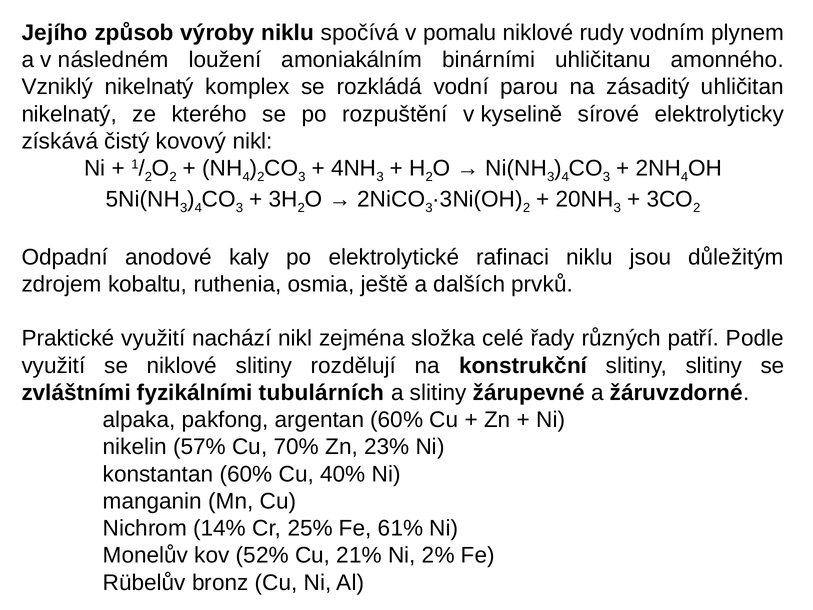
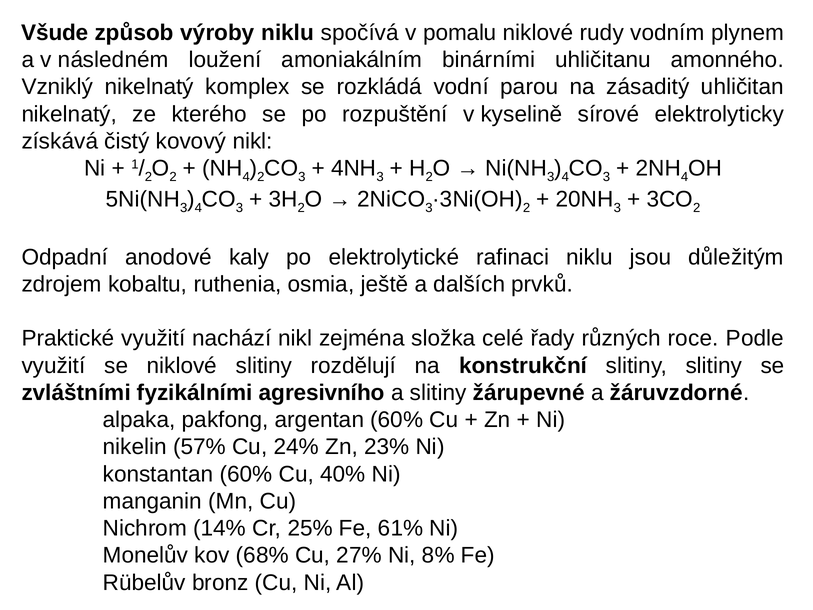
Jejího: Jejího -> Všude (55, 33)
patří: patří -> roce (693, 338)
tubulárních: tubulárních -> agresivního (322, 393)
70%: 70% -> 24% (296, 447)
52%: 52% -> 68% (262, 555)
21%: 21% -> 27% (359, 555)
2%: 2% -> 8% (438, 555)
